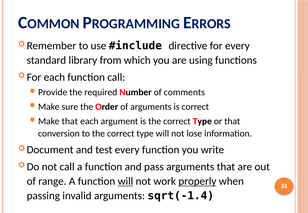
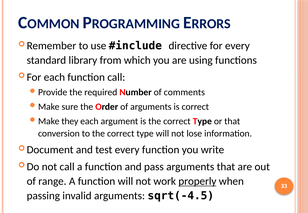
that: that -> they (70, 121)
will underline: present -> none (125, 181)
sqrt(-1.4: sqrt(-1.4 -> sqrt(-4.5 (181, 196)
